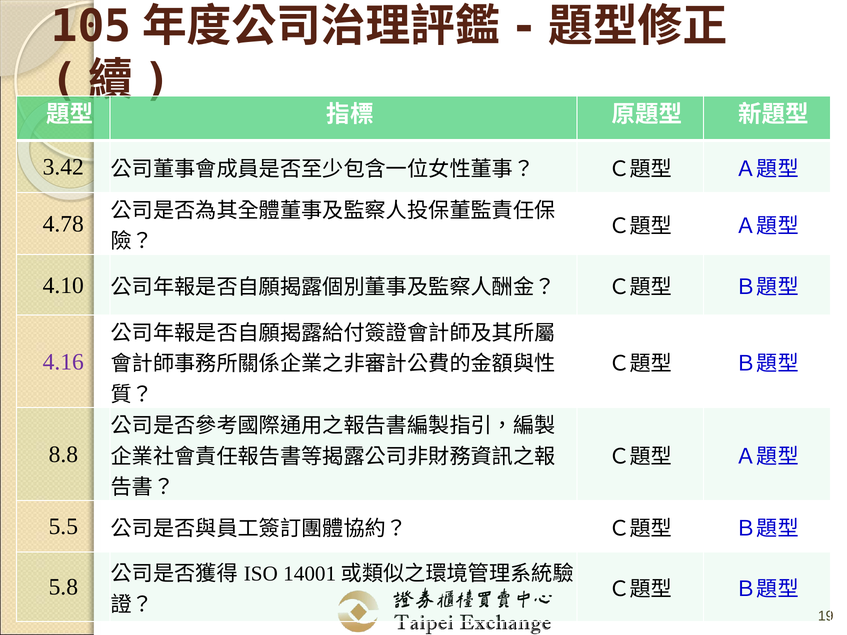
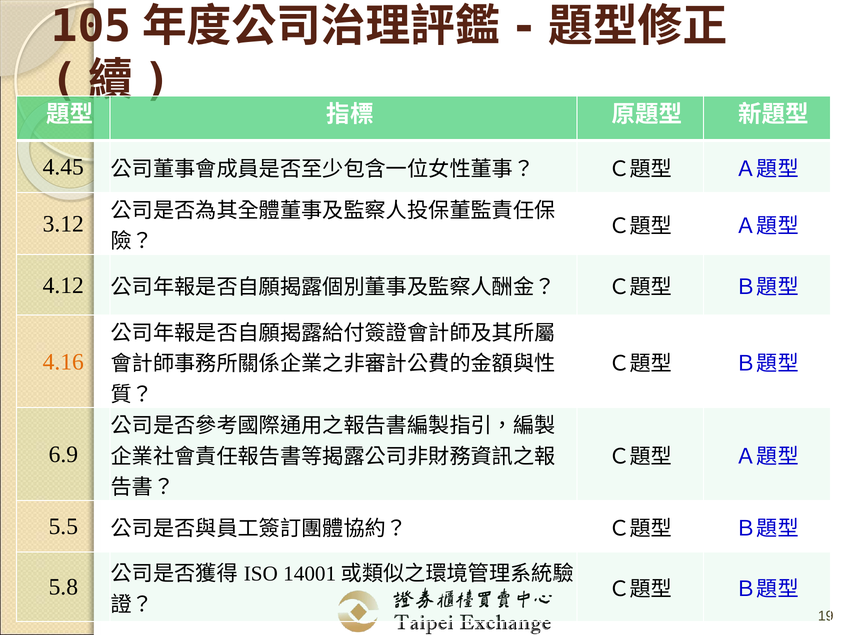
3.42: 3.42 -> 4.45 (63, 167)
4.78: 4.78 -> 3.12 (63, 224)
4.10: 4.10 -> 4.12 (63, 285)
4.16 colour: purple -> orange (63, 362)
8.8: 8.8 -> 6.9 (63, 455)
